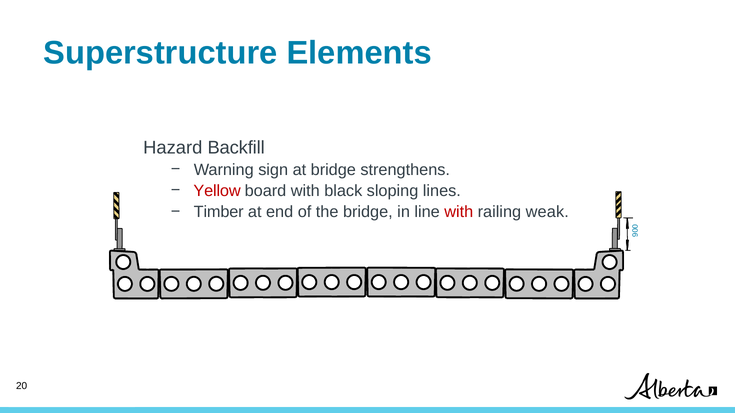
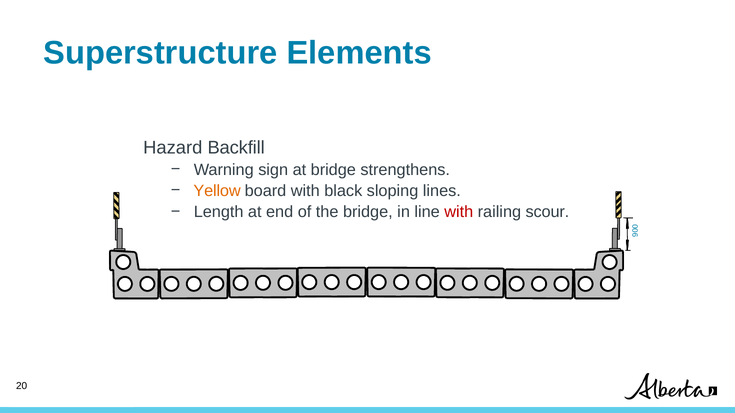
Yellow colour: red -> orange (217, 191)
Timber: Timber -> Length (219, 212)
weak: weak -> scour (547, 212)
